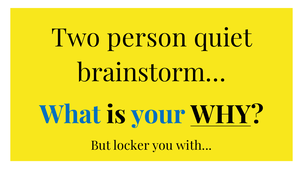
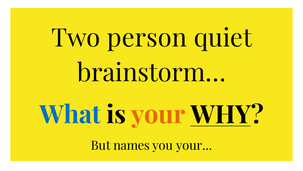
your colour: blue -> orange (158, 114)
locker: locker -> names (132, 145)
you with: with -> your (194, 145)
